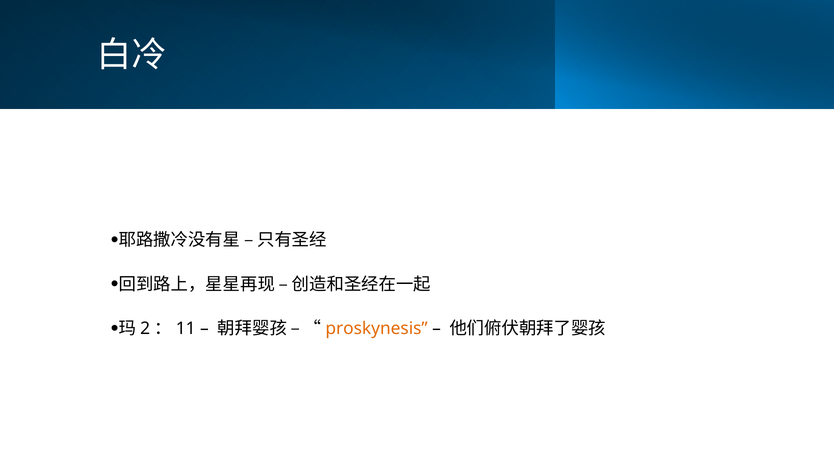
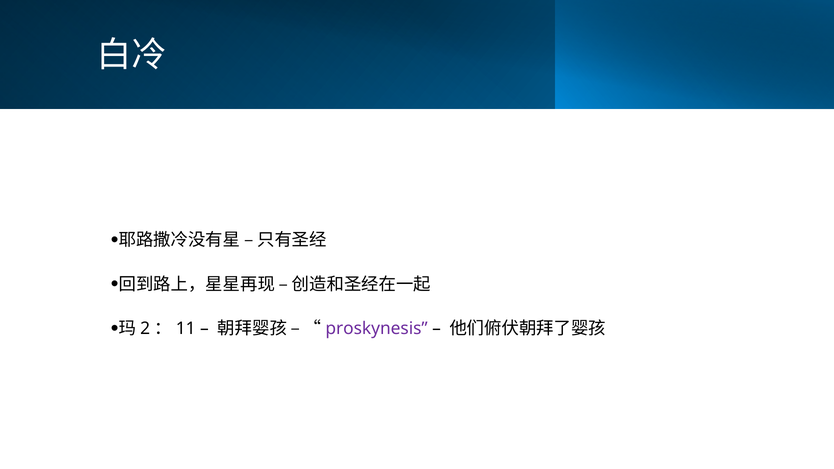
proskynesis colour: orange -> purple (377, 329)
